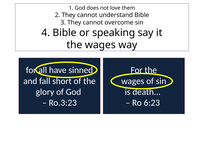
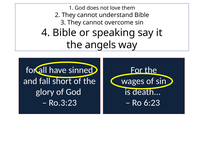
wages: wages -> angels (100, 45)
